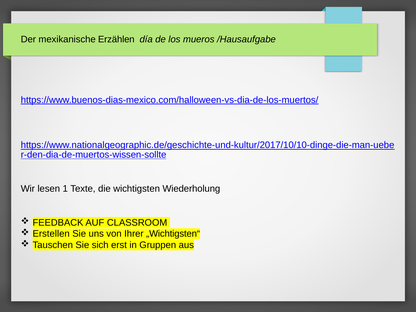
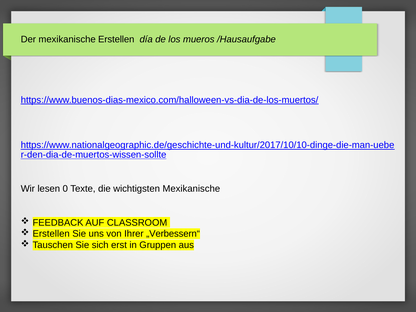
mexikanische Erzählen: Erzählen -> Erstellen (116, 39)
1: 1 -> 0 (65, 189)
wichtigsten Wiederholung: Wiederholung -> Mexikanische (191, 189)
„Wichtigsten“: „Wichtigsten“ -> „Verbessern“ (173, 234)
